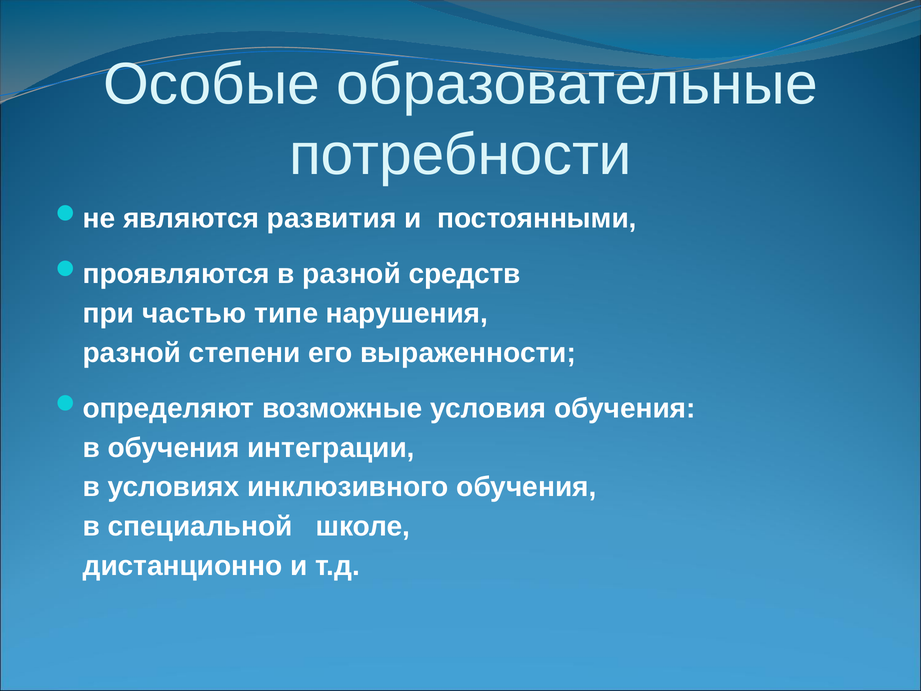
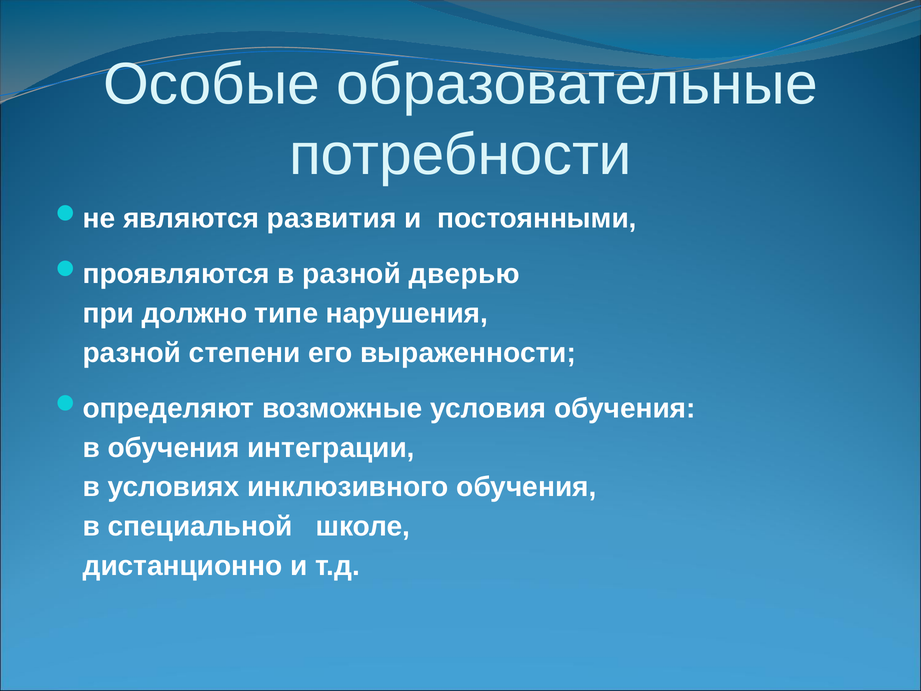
средств: средств -> дверью (464, 274)
частью: частью -> должно (194, 313)
